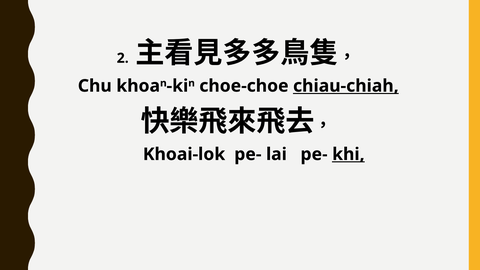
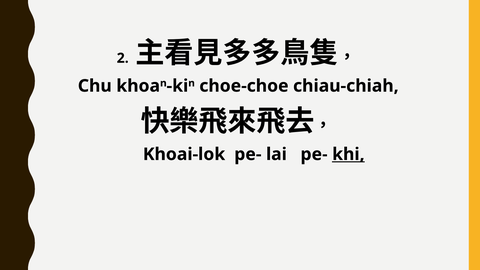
chiau-chiah underline: present -> none (346, 86)
